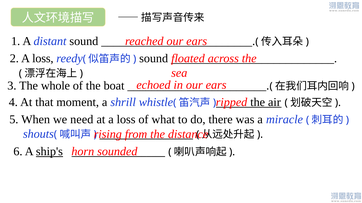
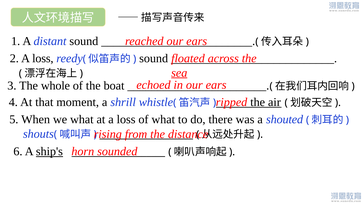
sea underline: none -> present (179, 73)
we need: need -> what (82, 120)
miracle: miracle -> shouted (285, 120)
